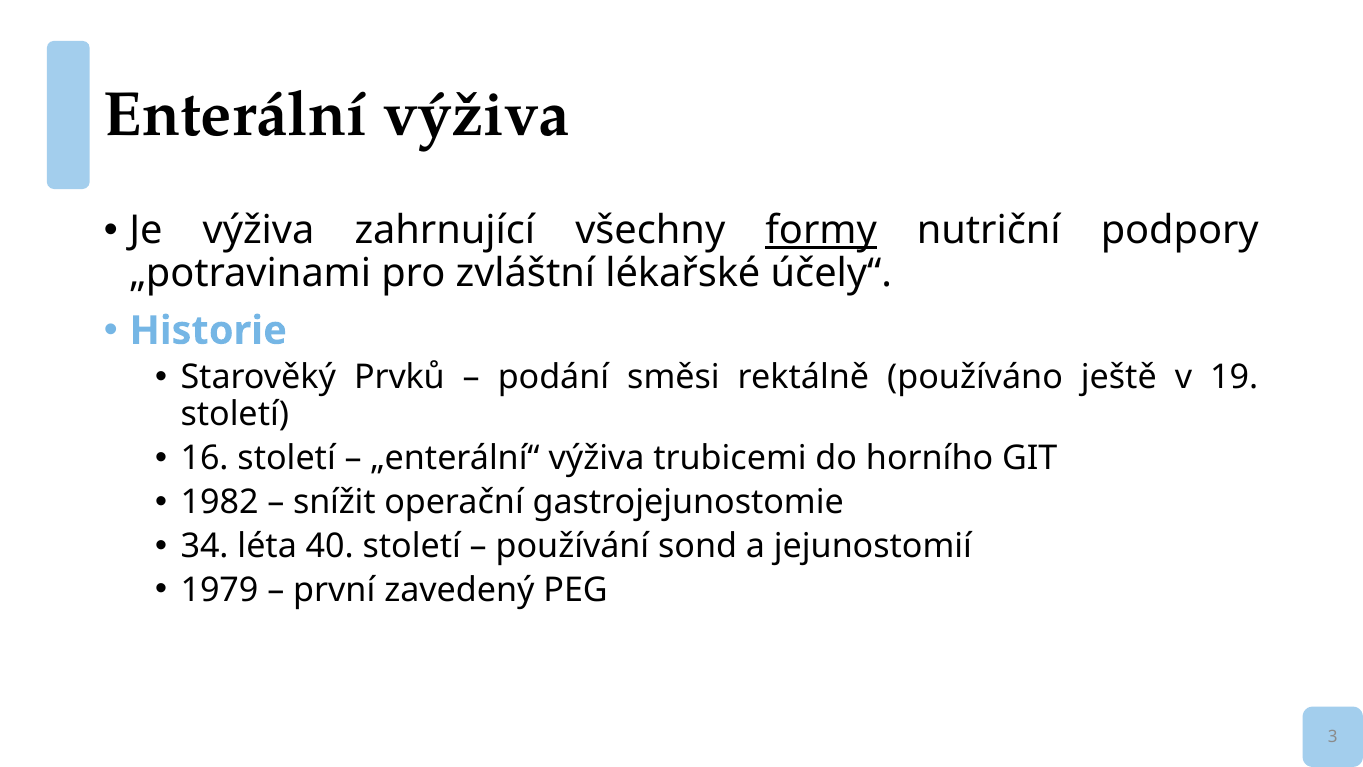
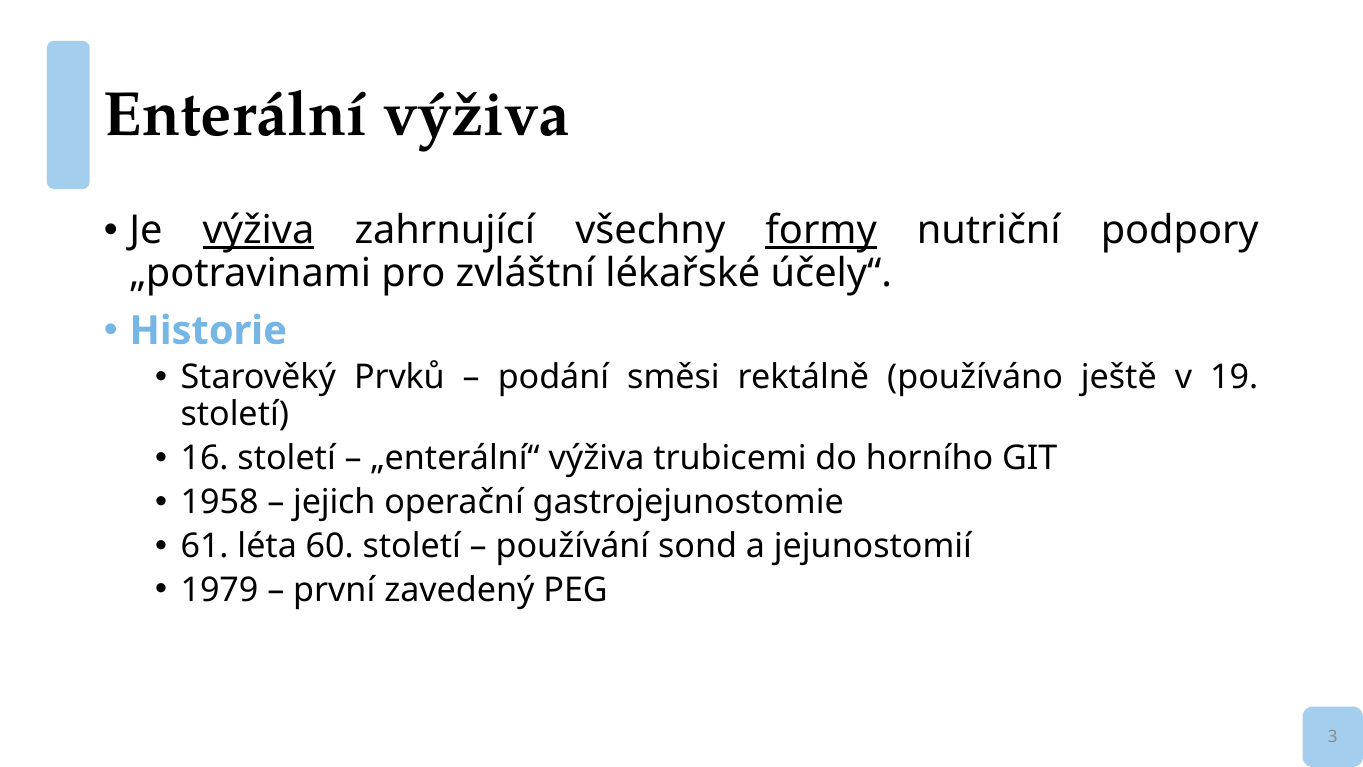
výživa underline: none -> present (259, 230)
1982: 1982 -> 1958 (220, 502)
snížit: snížit -> jejich (334, 502)
34: 34 -> 61 (205, 546)
40: 40 -> 60 (330, 546)
